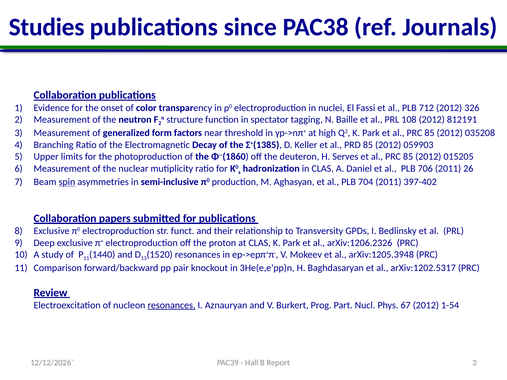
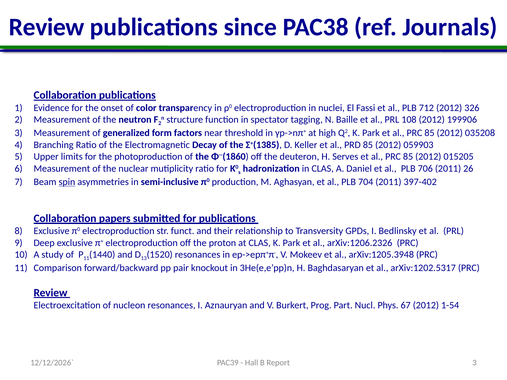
Studies: Studies -> Review (47, 27)
812191: 812191 -> 199906 (462, 120)
resonances underline: present -> none (172, 305)
